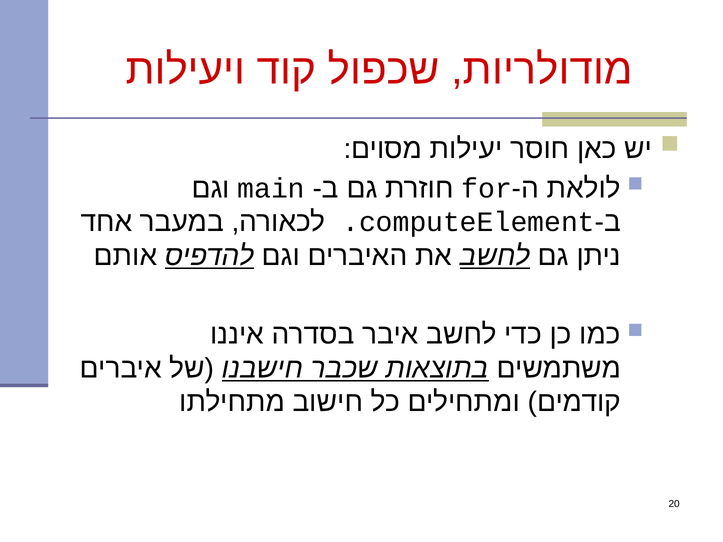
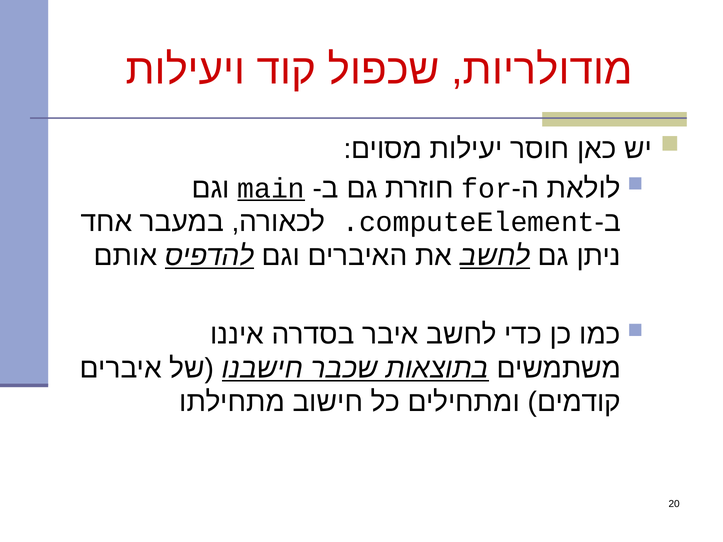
main underline: none -> present (271, 188)
